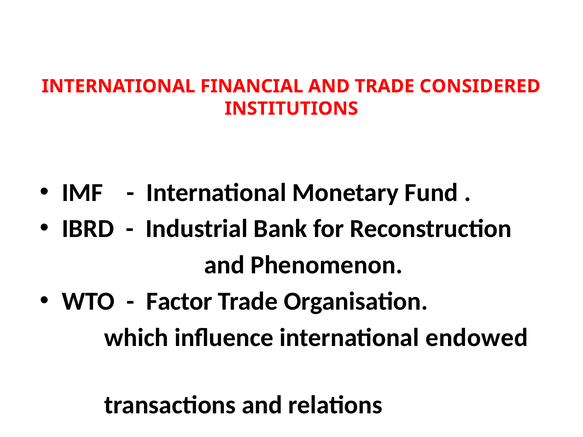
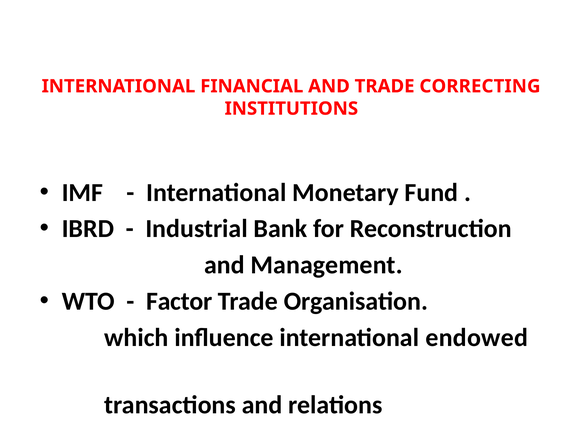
CONSIDERED: CONSIDERED -> CORRECTING (480, 86)
Phenomenon: Phenomenon -> Management (327, 265)
